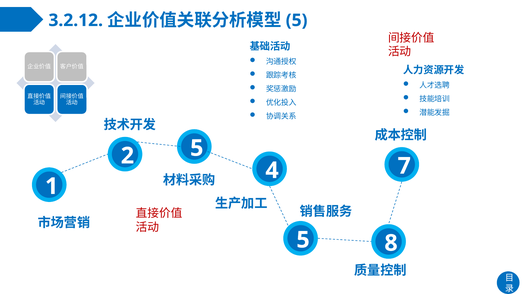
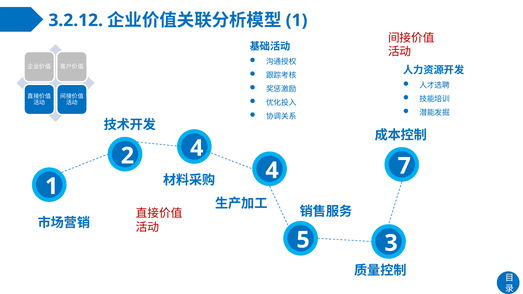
5: 5 -> 1 (297, 20)
2 5: 5 -> 4 (197, 148)
8: 8 -> 3 (391, 243)
